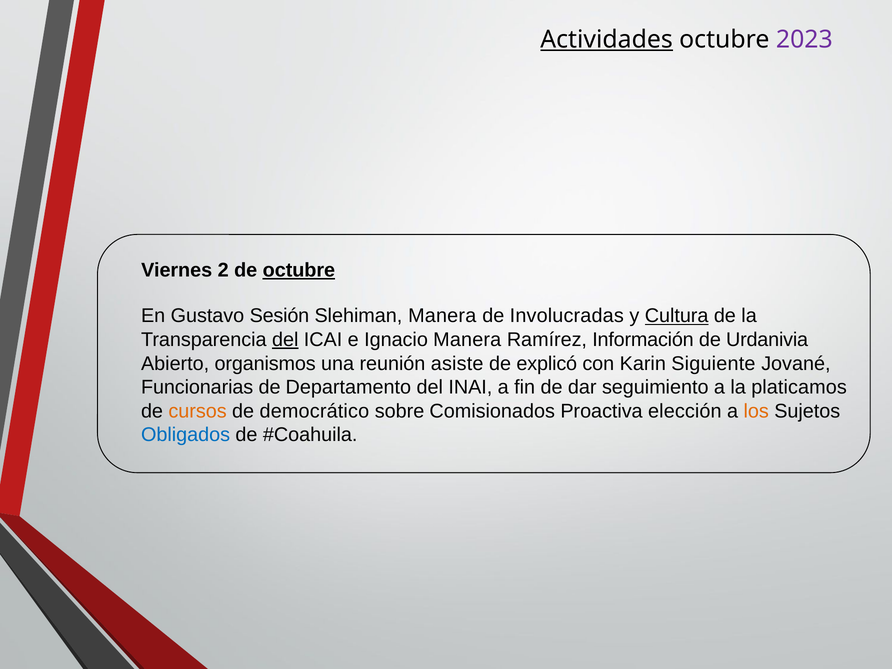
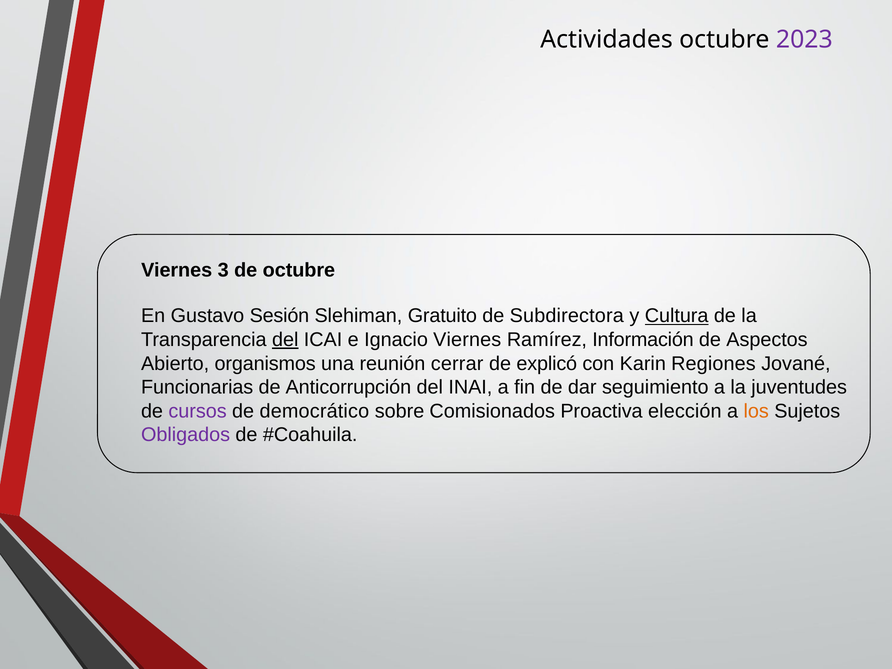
Actividades underline: present -> none (607, 40)
2: 2 -> 3 (223, 270)
octubre underline: present -> none (299, 270)
Slehiman Manera: Manera -> Gratuito (442, 316)
Involucradas: Involucradas -> Subdirectora (567, 316)
Ignacio Manera: Manera -> Viernes (467, 340)
Urdanivia: Urdanivia -> Aspectos (767, 340)
asiste: asiste -> cerrar (457, 364)
Siguiente: Siguiente -> Regiones (713, 364)
Departamento: Departamento -> Anticorrupción (348, 387)
platicamos: platicamos -> juventudes (799, 387)
cursos colour: orange -> purple (198, 411)
Obligados colour: blue -> purple (186, 435)
